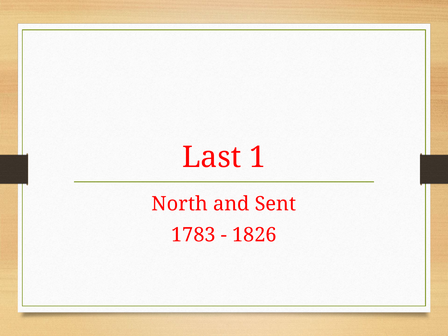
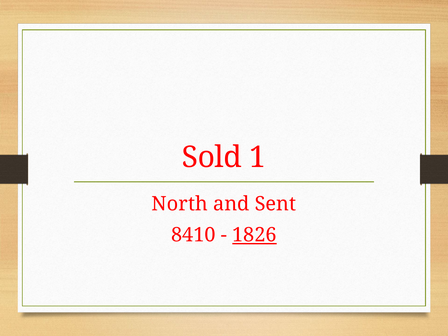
Last: Last -> Sold (212, 157)
1783: 1783 -> 8410 (193, 235)
1826 underline: none -> present (254, 235)
